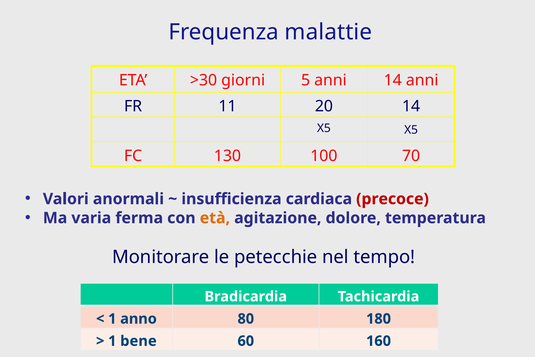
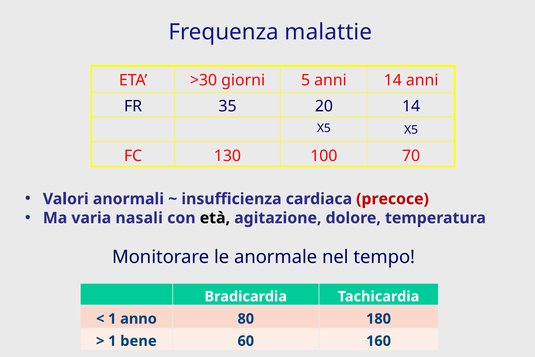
11: 11 -> 35 (228, 106)
ferma: ferma -> nasali (139, 218)
età colour: orange -> black (215, 218)
petecchie: petecchie -> anormale (276, 257)
